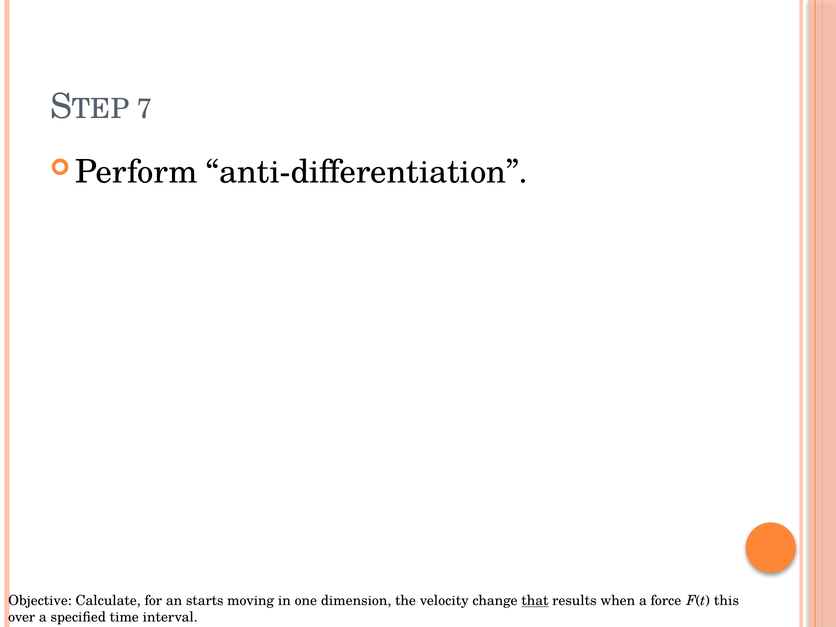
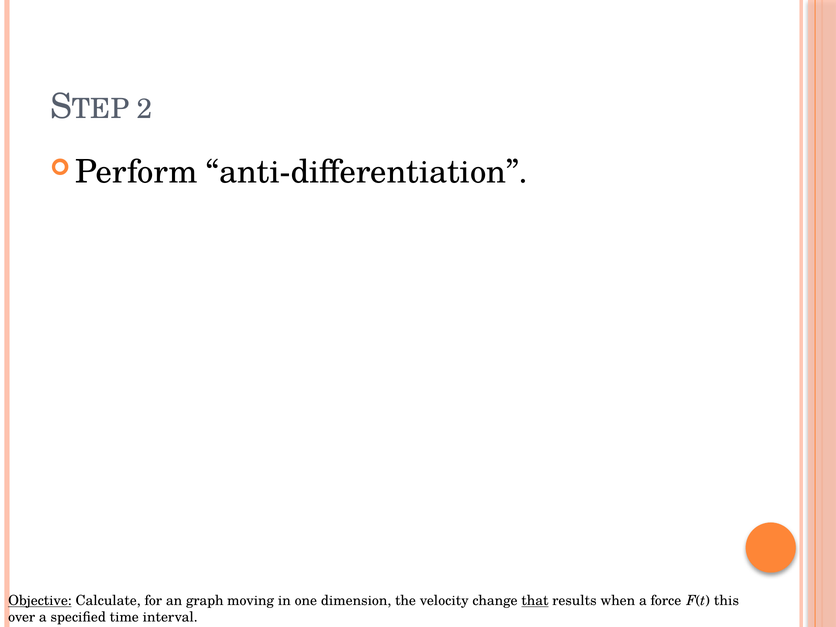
7: 7 -> 2 (145, 109)
Objective underline: none -> present (40, 601)
starts: starts -> graph (205, 601)
